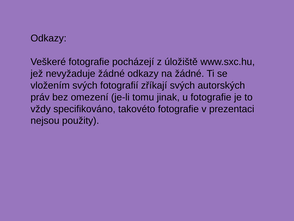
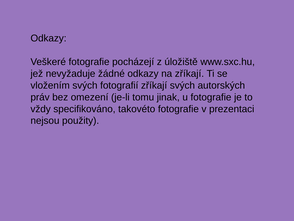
na žádné: žádné -> zříkají (189, 73)
